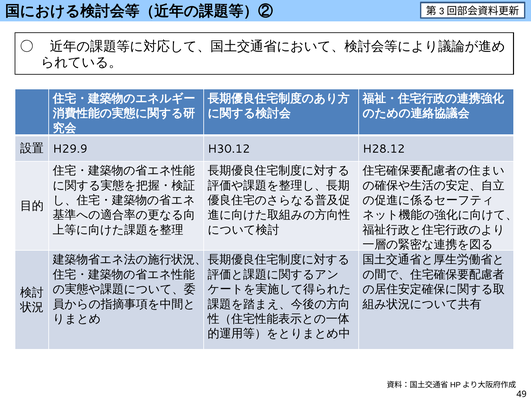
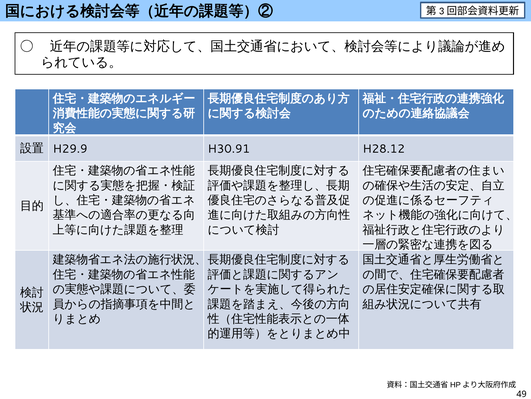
H30.12: H30.12 -> H30.91 (229, 149)
